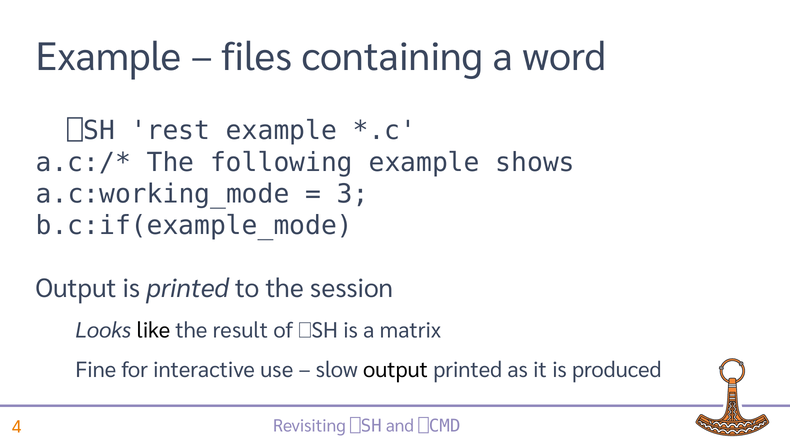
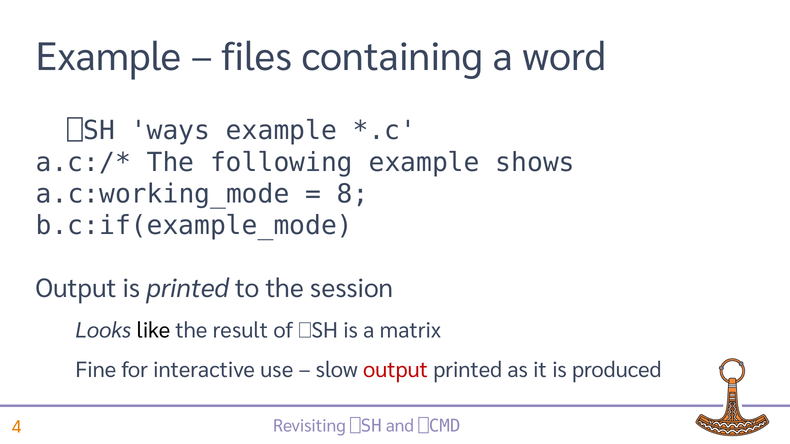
rest: rest -> ways (171, 131)
3: 3 -> 8 (353, 194)
output colour: black -> red (396, 370)
